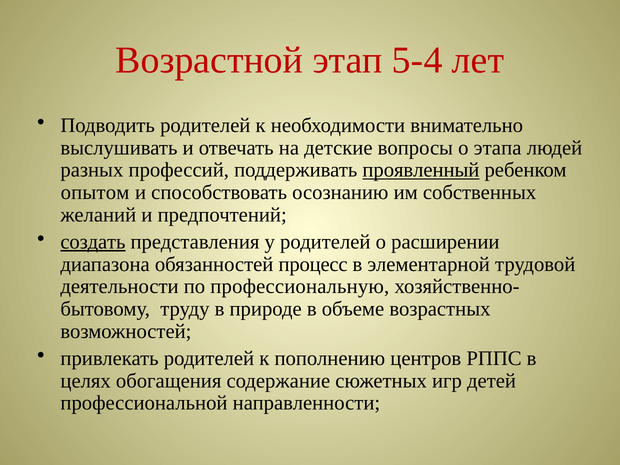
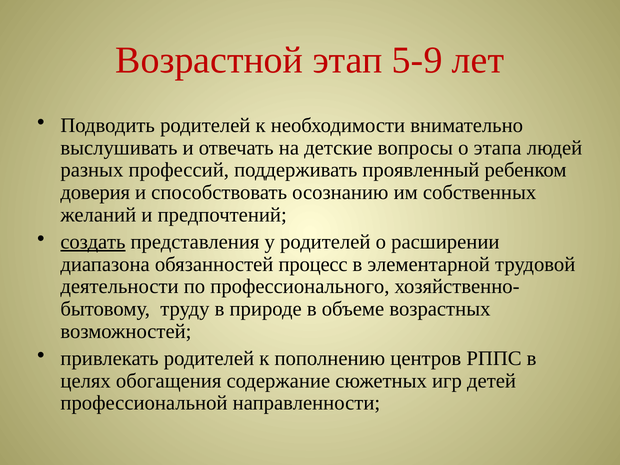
5-4: 5-4 -> 5-9 (417, 60)
проявленный underline: present -> none (421, 170)
опытом: опытом -> доверия (95, 192)
профессиональную: профессиональную -> профессионального (300, 287)
